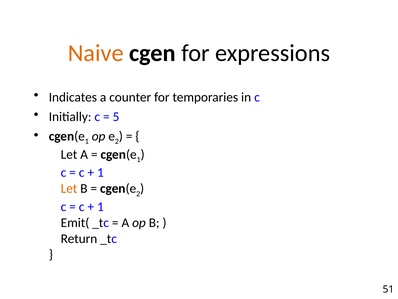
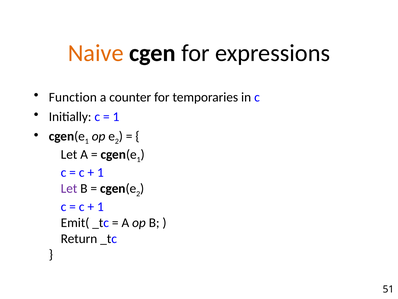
Indicates: Indicates -> Function (73, 97)
5: 5 -> 1 (116, 117)
Let colour: orange -> purple (69, 188)
